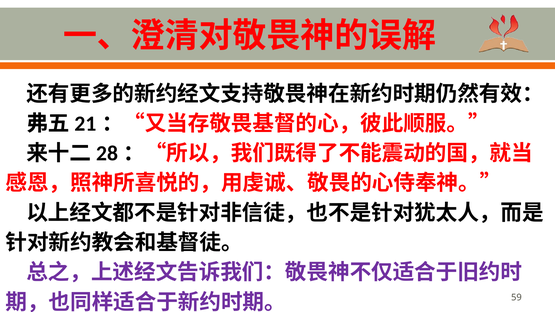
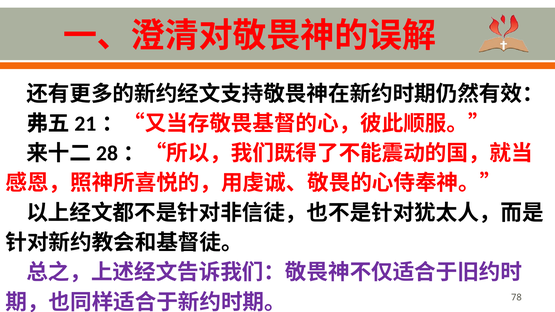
59: 59 -> 78 (516, 298)
